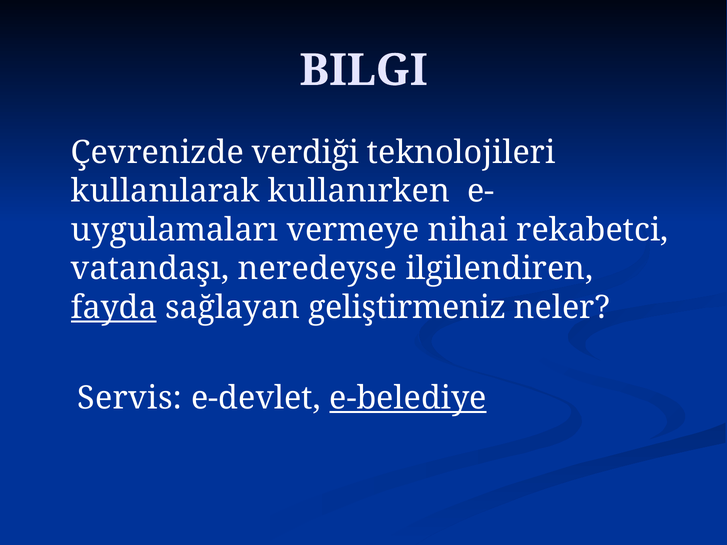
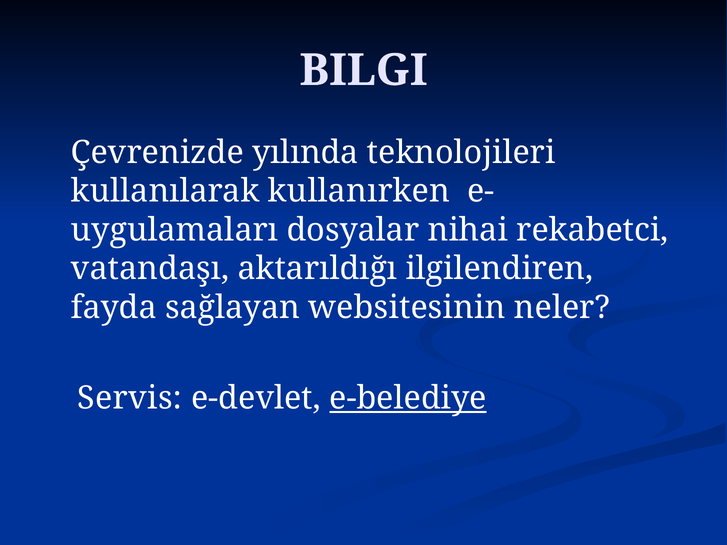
verdiği: verdiği -> yılında (306, 153)
vermeye: vermeye -> dosyalar (353, 230)
neredeyse: neredeyse -> aktarıldığı (317, 269)
fayda underline: present -> none (114, 308)
geliştirmeniz: geliştirmeniz -> websitesinin (407, 308)
